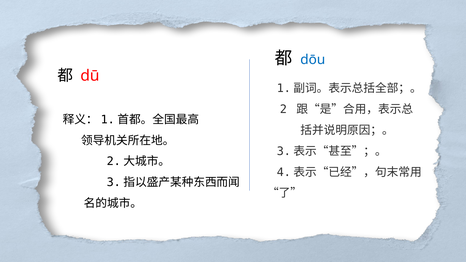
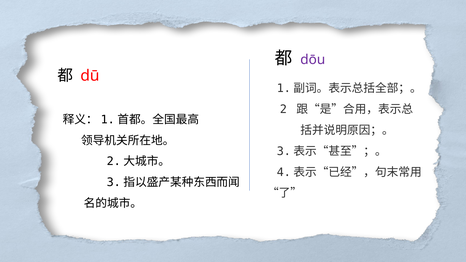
dōu colour: blue -> purple (313, 60)
